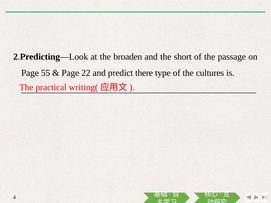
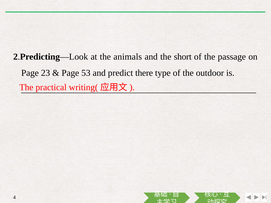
broaden: broaden -> animals (128, 57)
55: 55 -> 23 (46, 73)
22: 22 -> 53 (86, 73)
cultures: cultures -> outdoor (210, 73)
